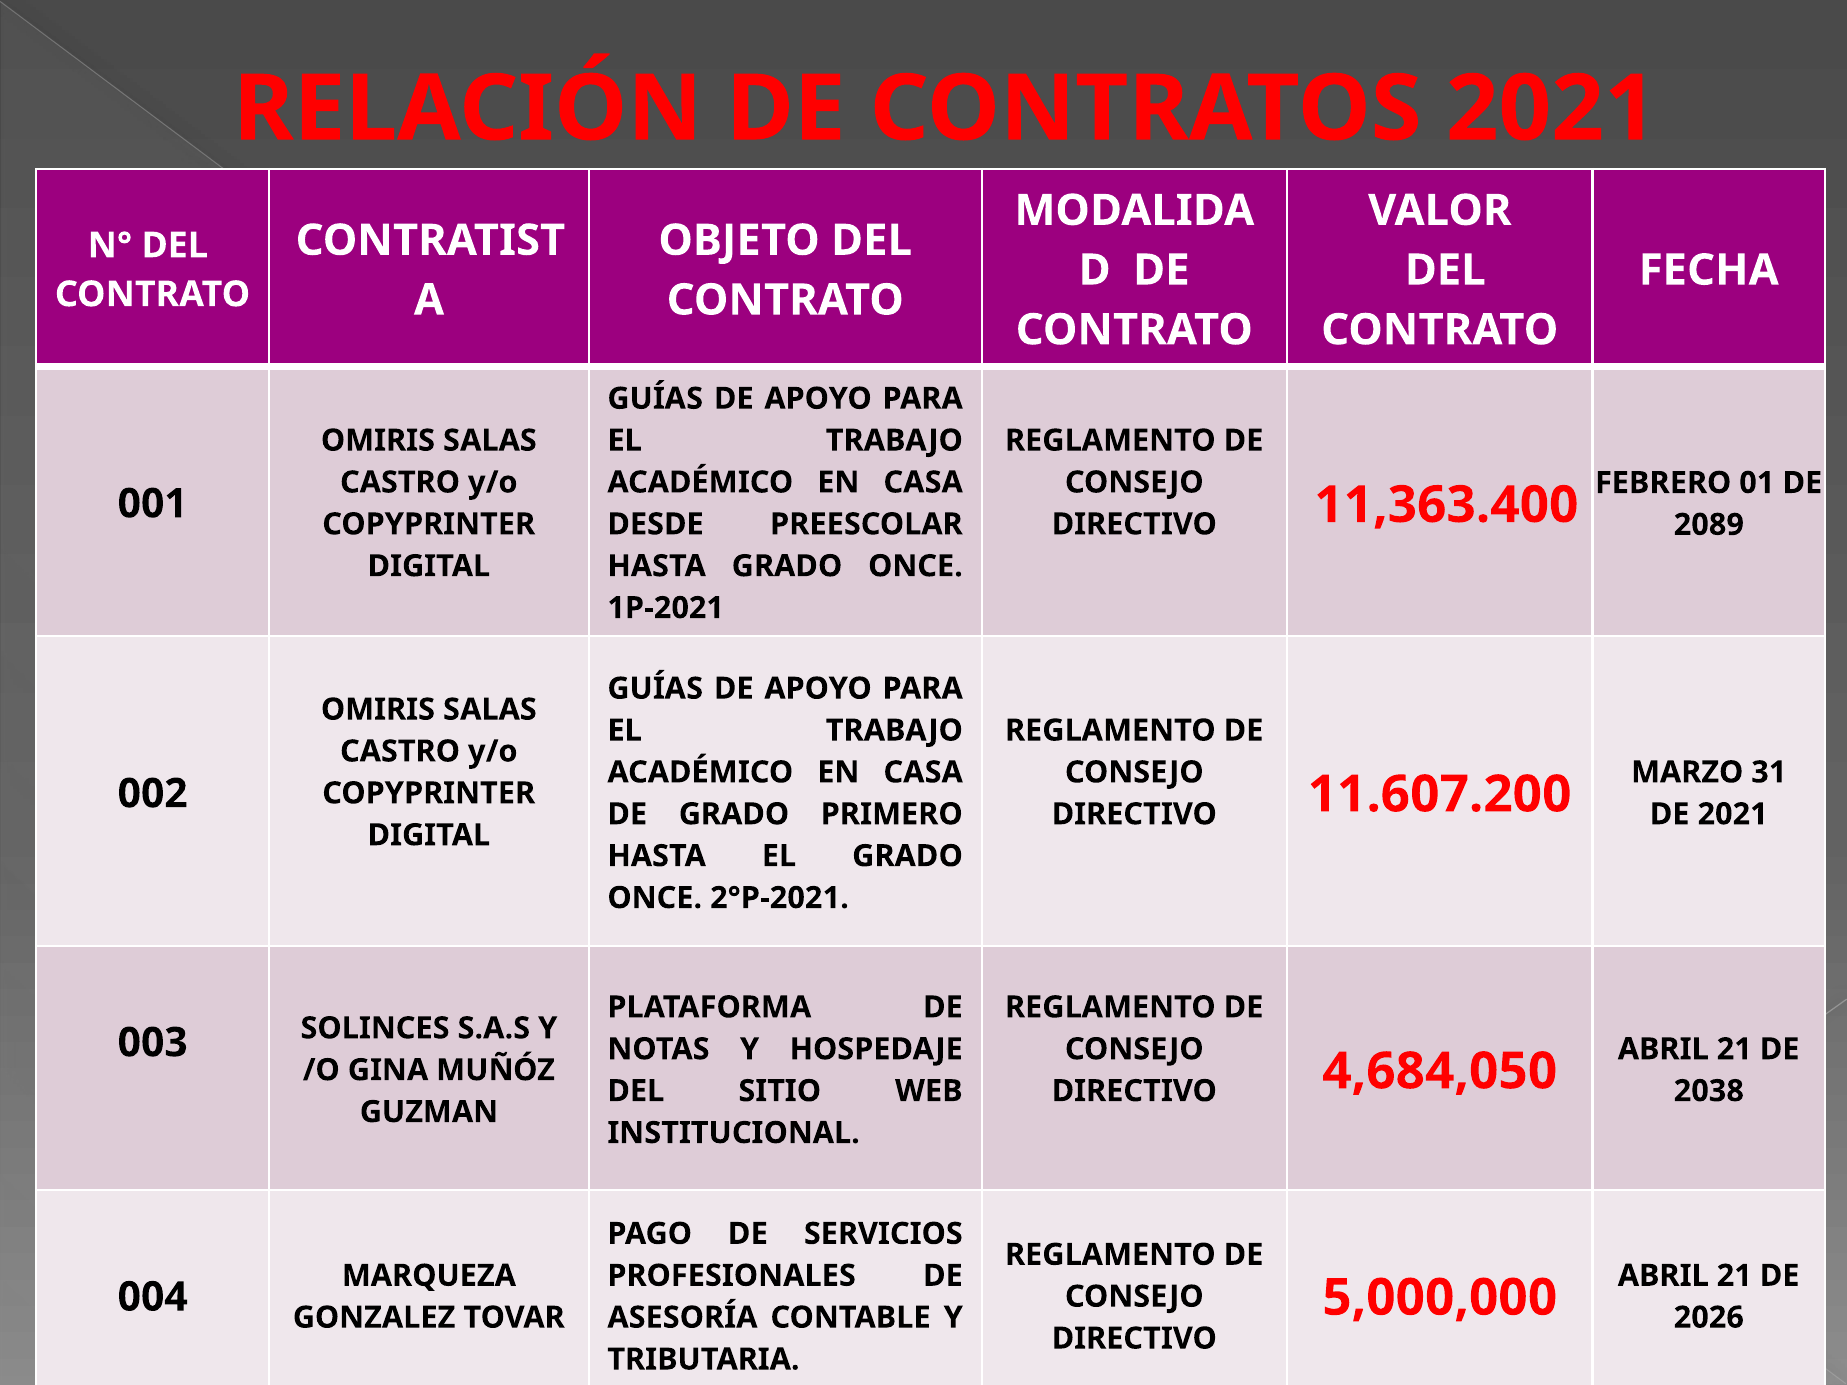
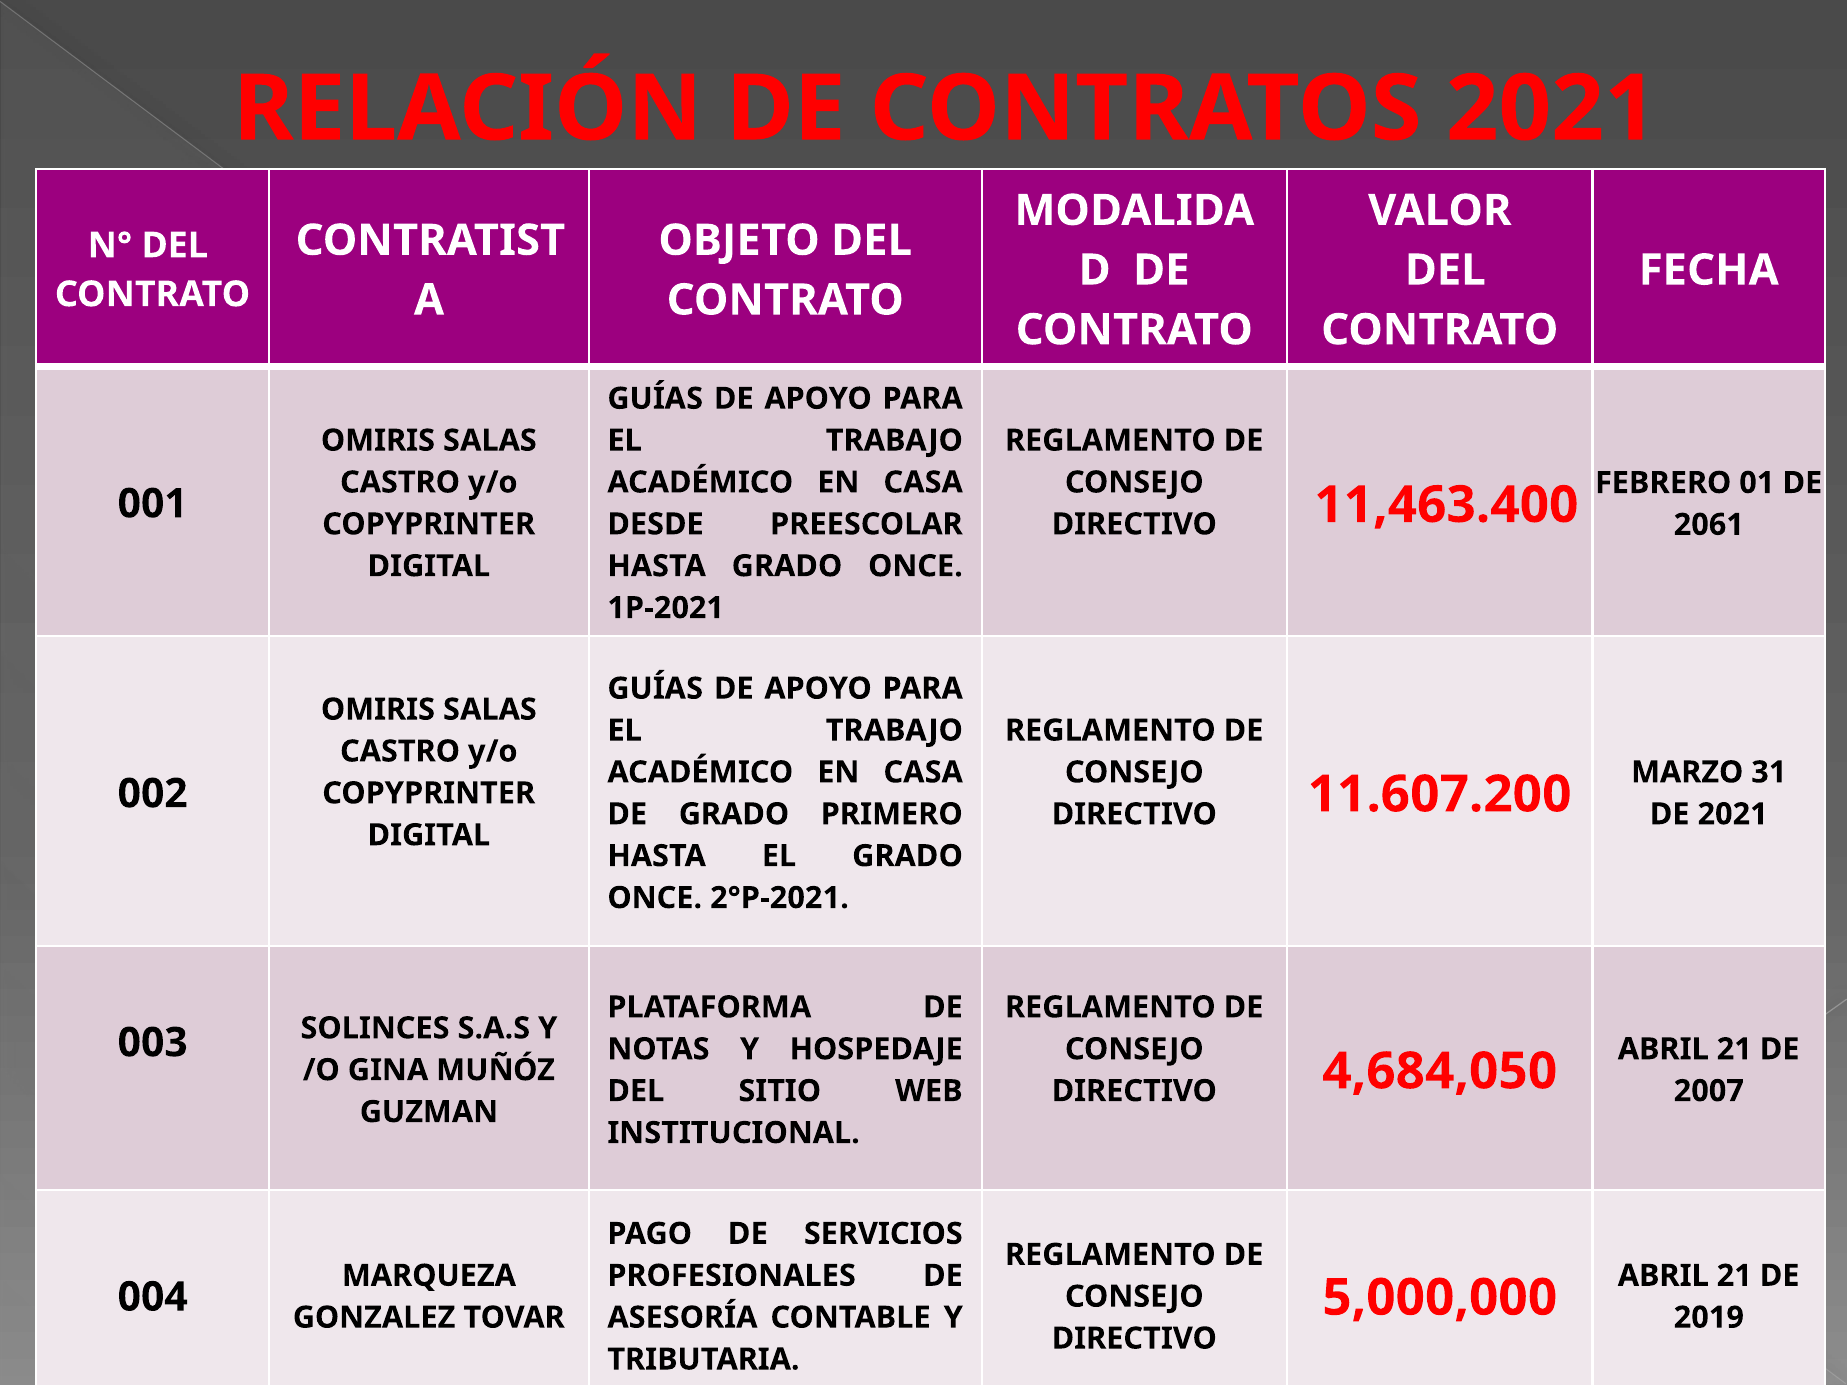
11,363.400: 11,363.400 -> 11,463.400 (1446, 505)
2089: 2089 -> 2061 (1709, 525)
2038: 2038 -> 2007 (1709, 1091)
2026: 2026 -> 2019 (1709, 1318)
